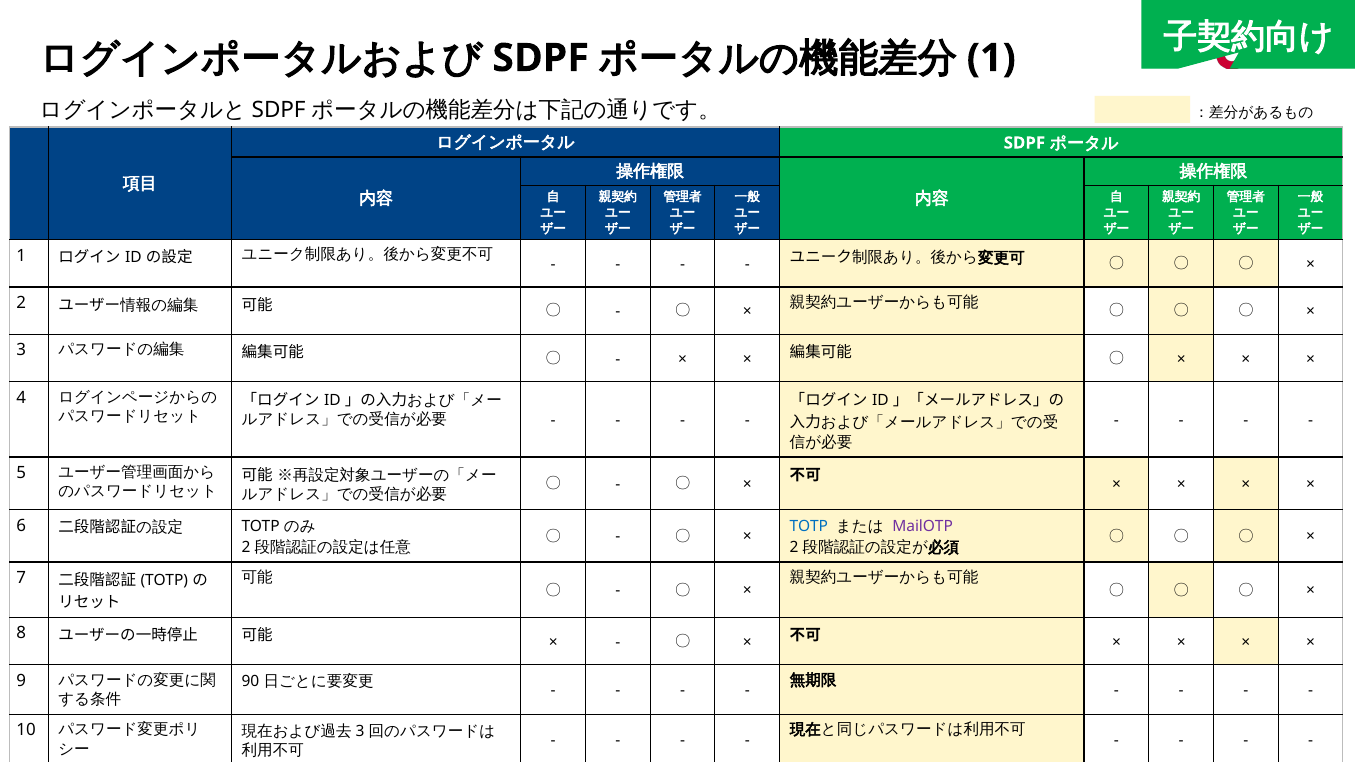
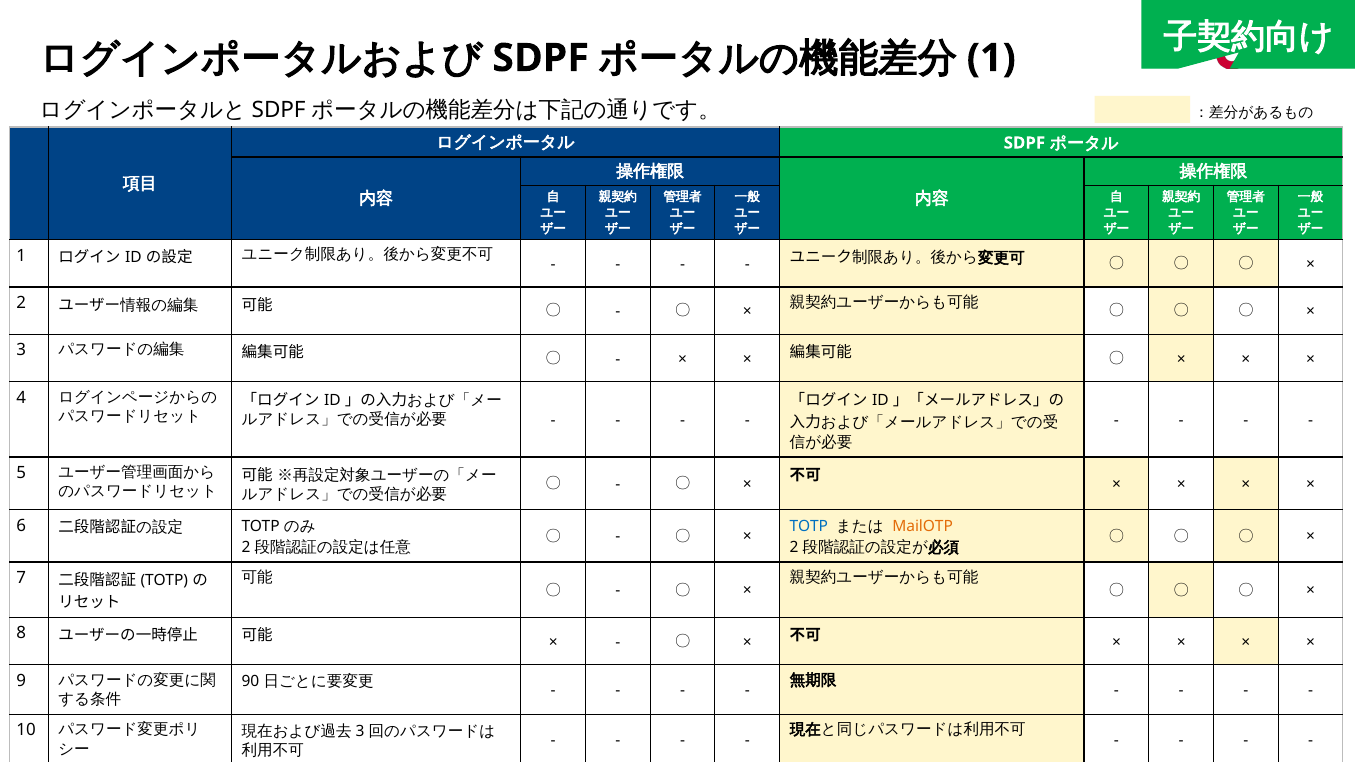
MailOTP colour: purple -> orange (923, 526)
